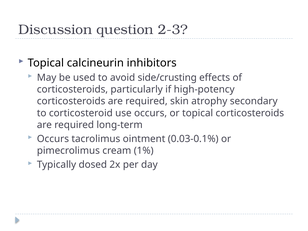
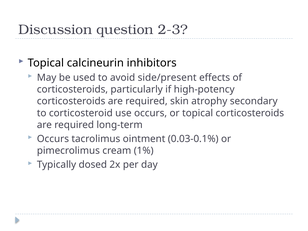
side/crusting: side/crusting -> side/present (167, 78)
